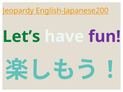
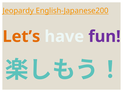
Let’s colour: green -> orange (21, 37)
